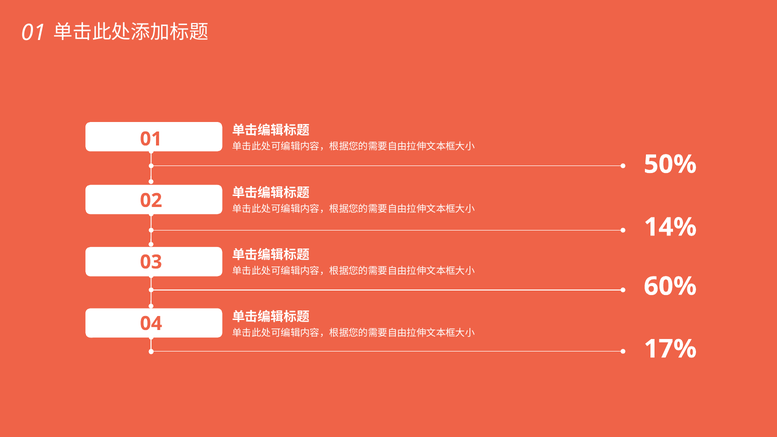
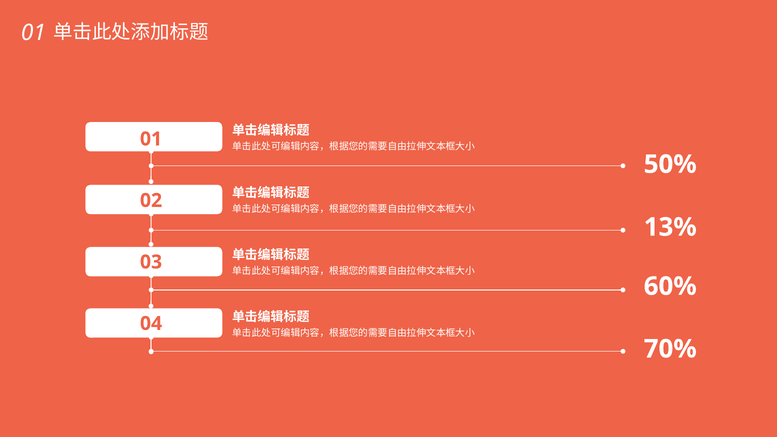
14%: 14% -> 13% (670, 227)
17%: 17% -> 70% (670, 349)
